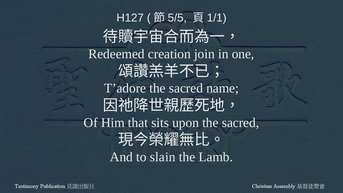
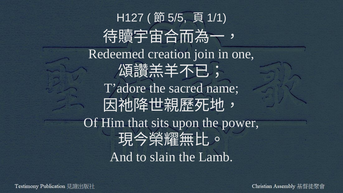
upon the sacred: sacred -> power (240, 123)
